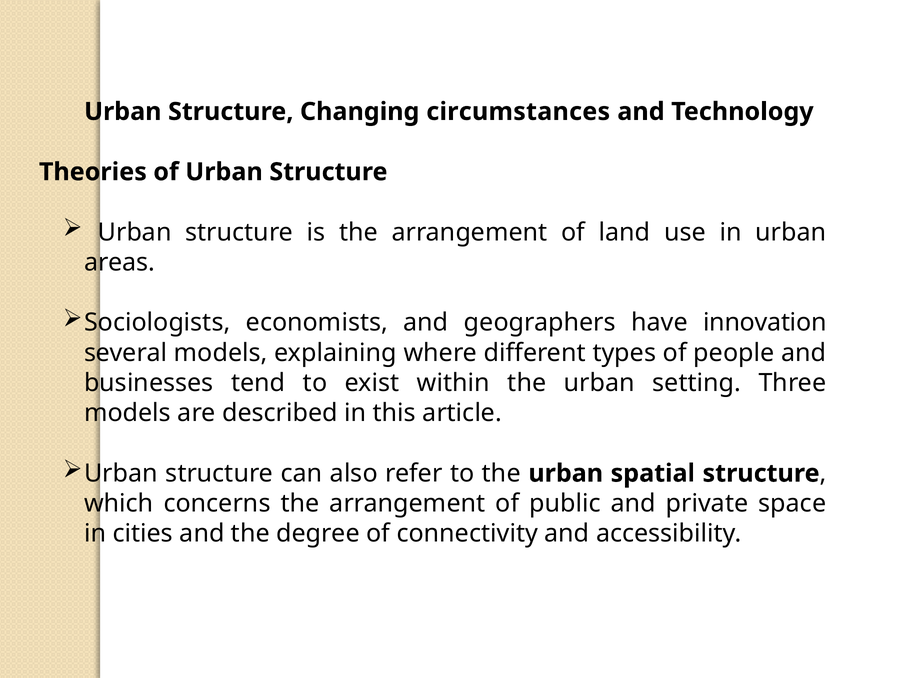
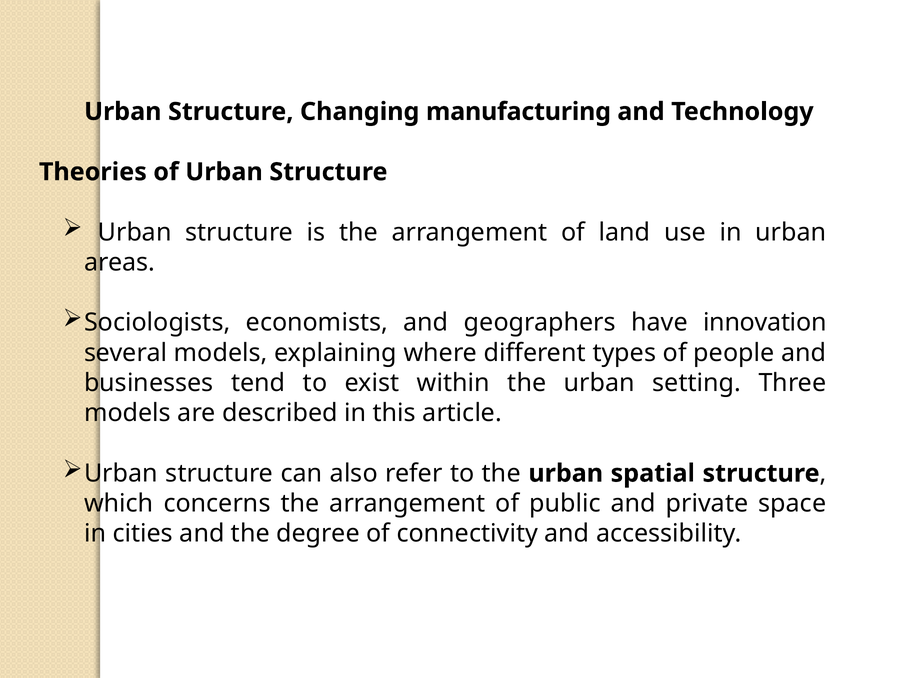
circumstances: circumstances -> manufacturing (518, 112)
